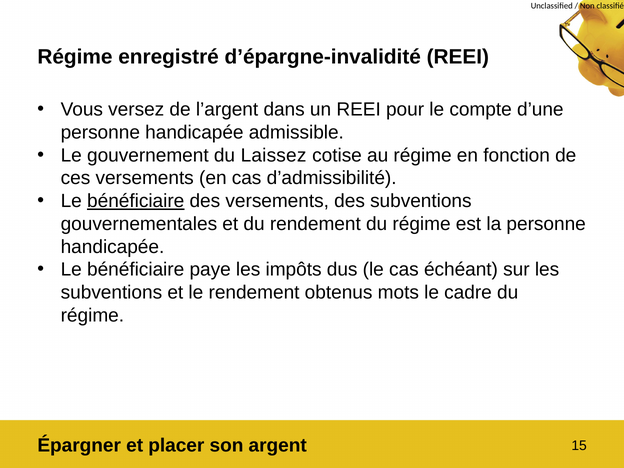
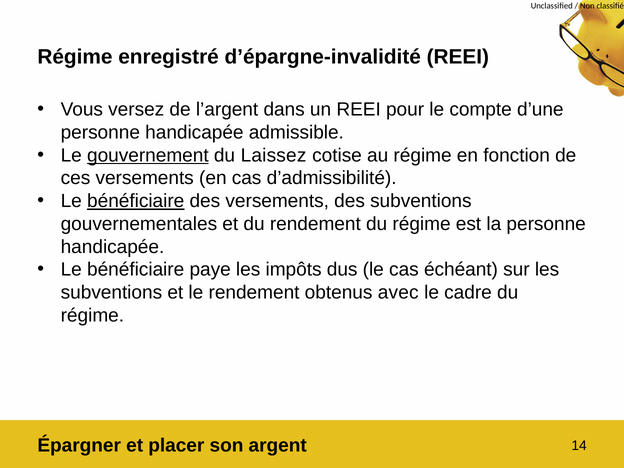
gouvernement underline: none -> present (148, 155)
mots: mots -> avec (398, 293)
15: 15 -> 14 (579, 446)
